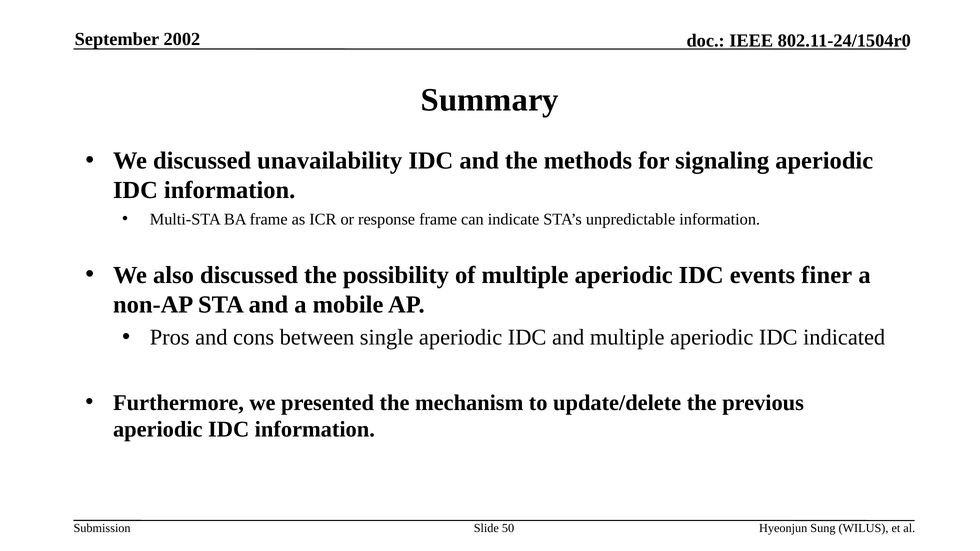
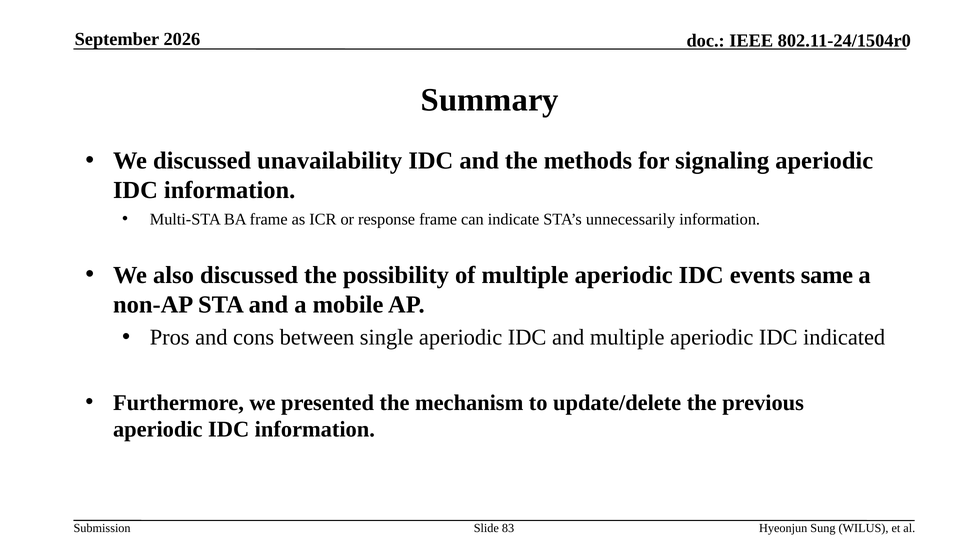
2002: 2002 -> 2026 (182, 39)
unpredictable: unpredictable -> unnecessarily (631, 219)
finer: finer -> same (827, 275)
50: 50 -> 83 (508, 529)
